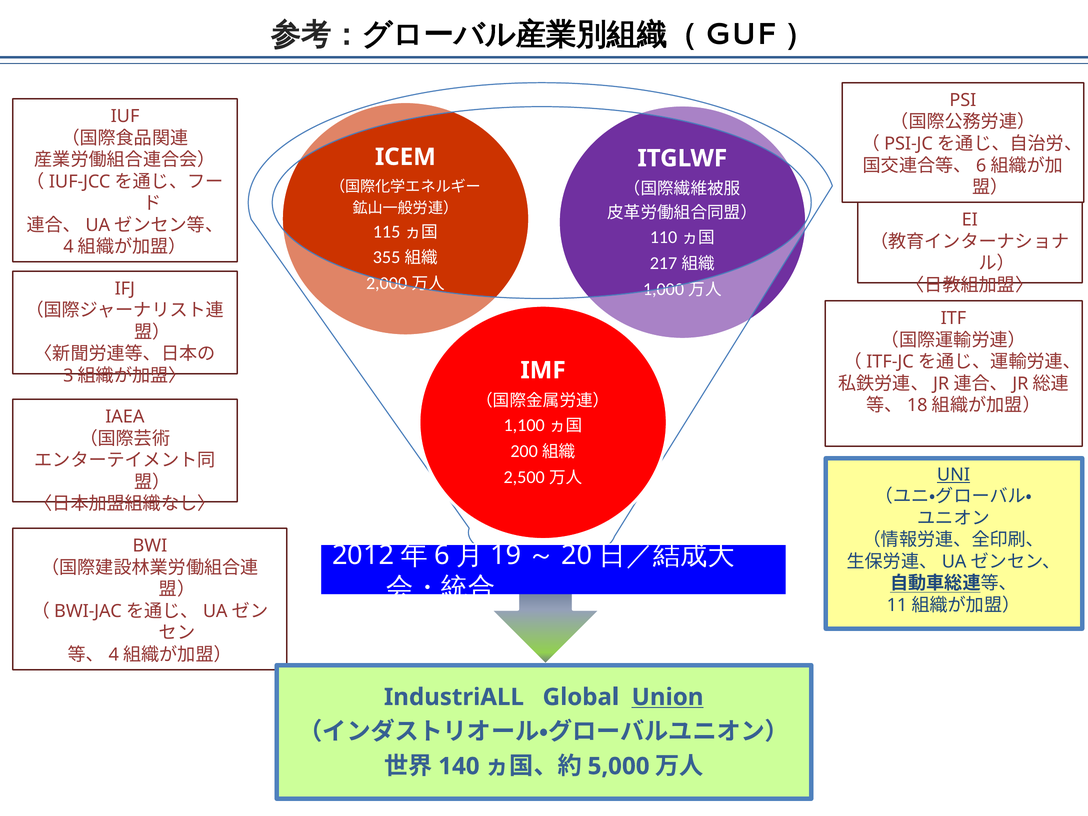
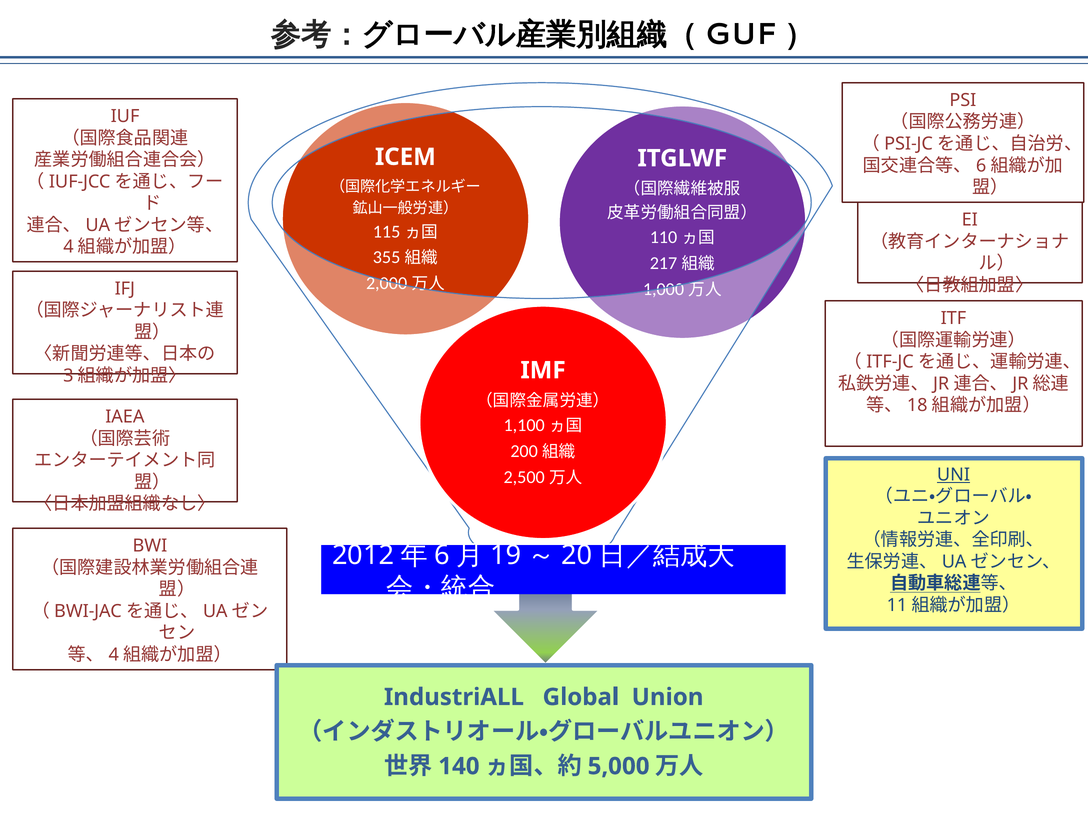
Union underline: present -> none (668, 697)
